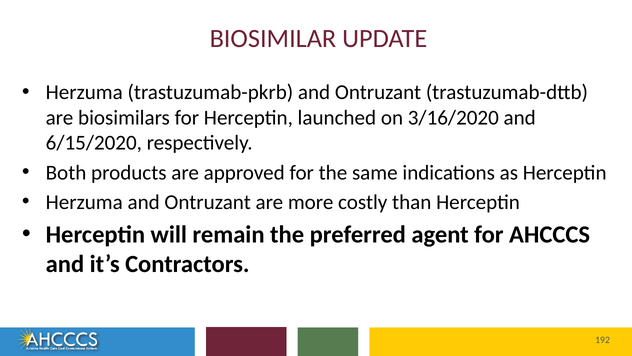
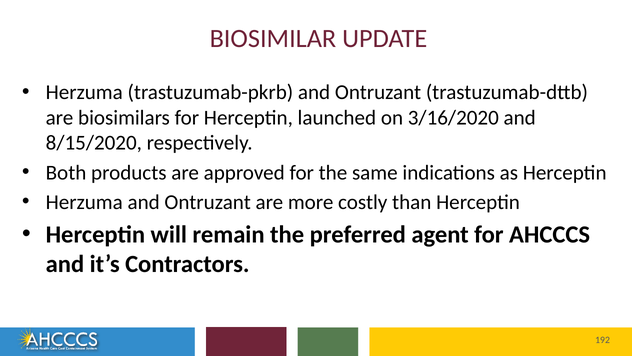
6/15/2020: 6/15/2020 -> 8/15/2020 (94, 143)
